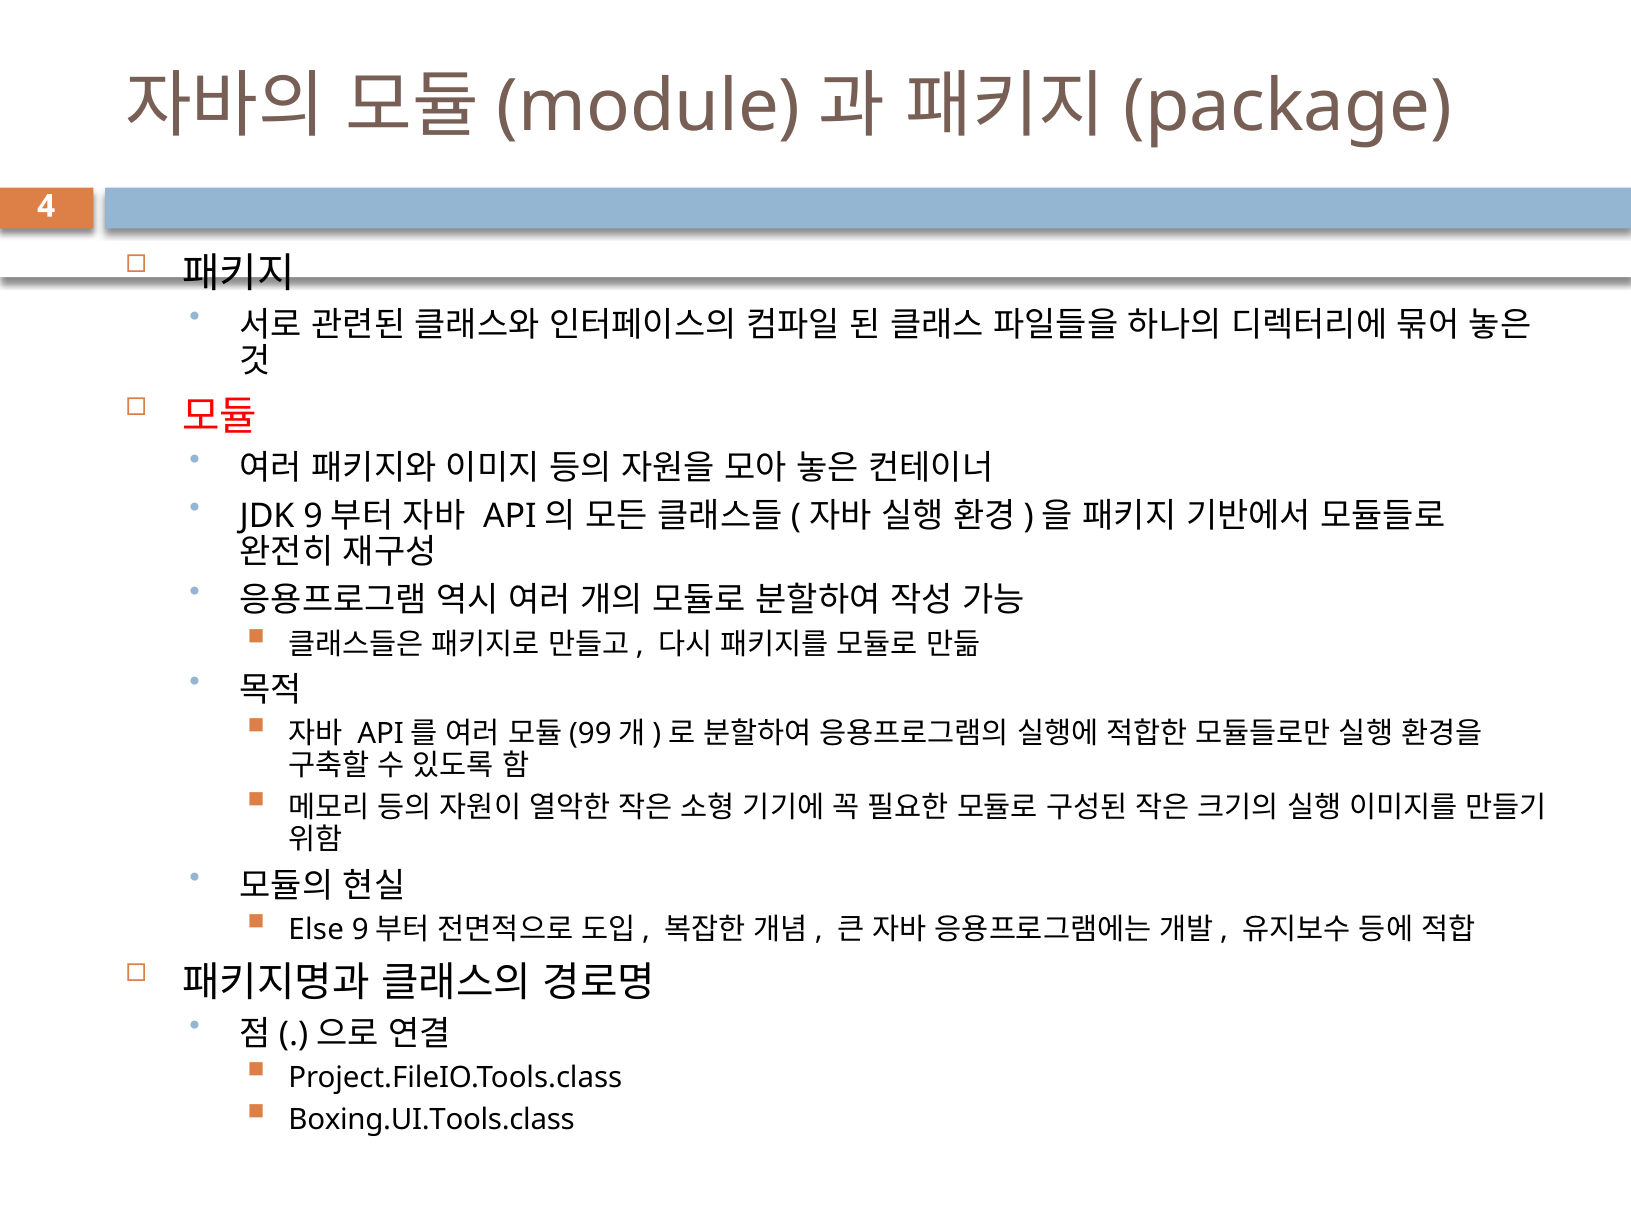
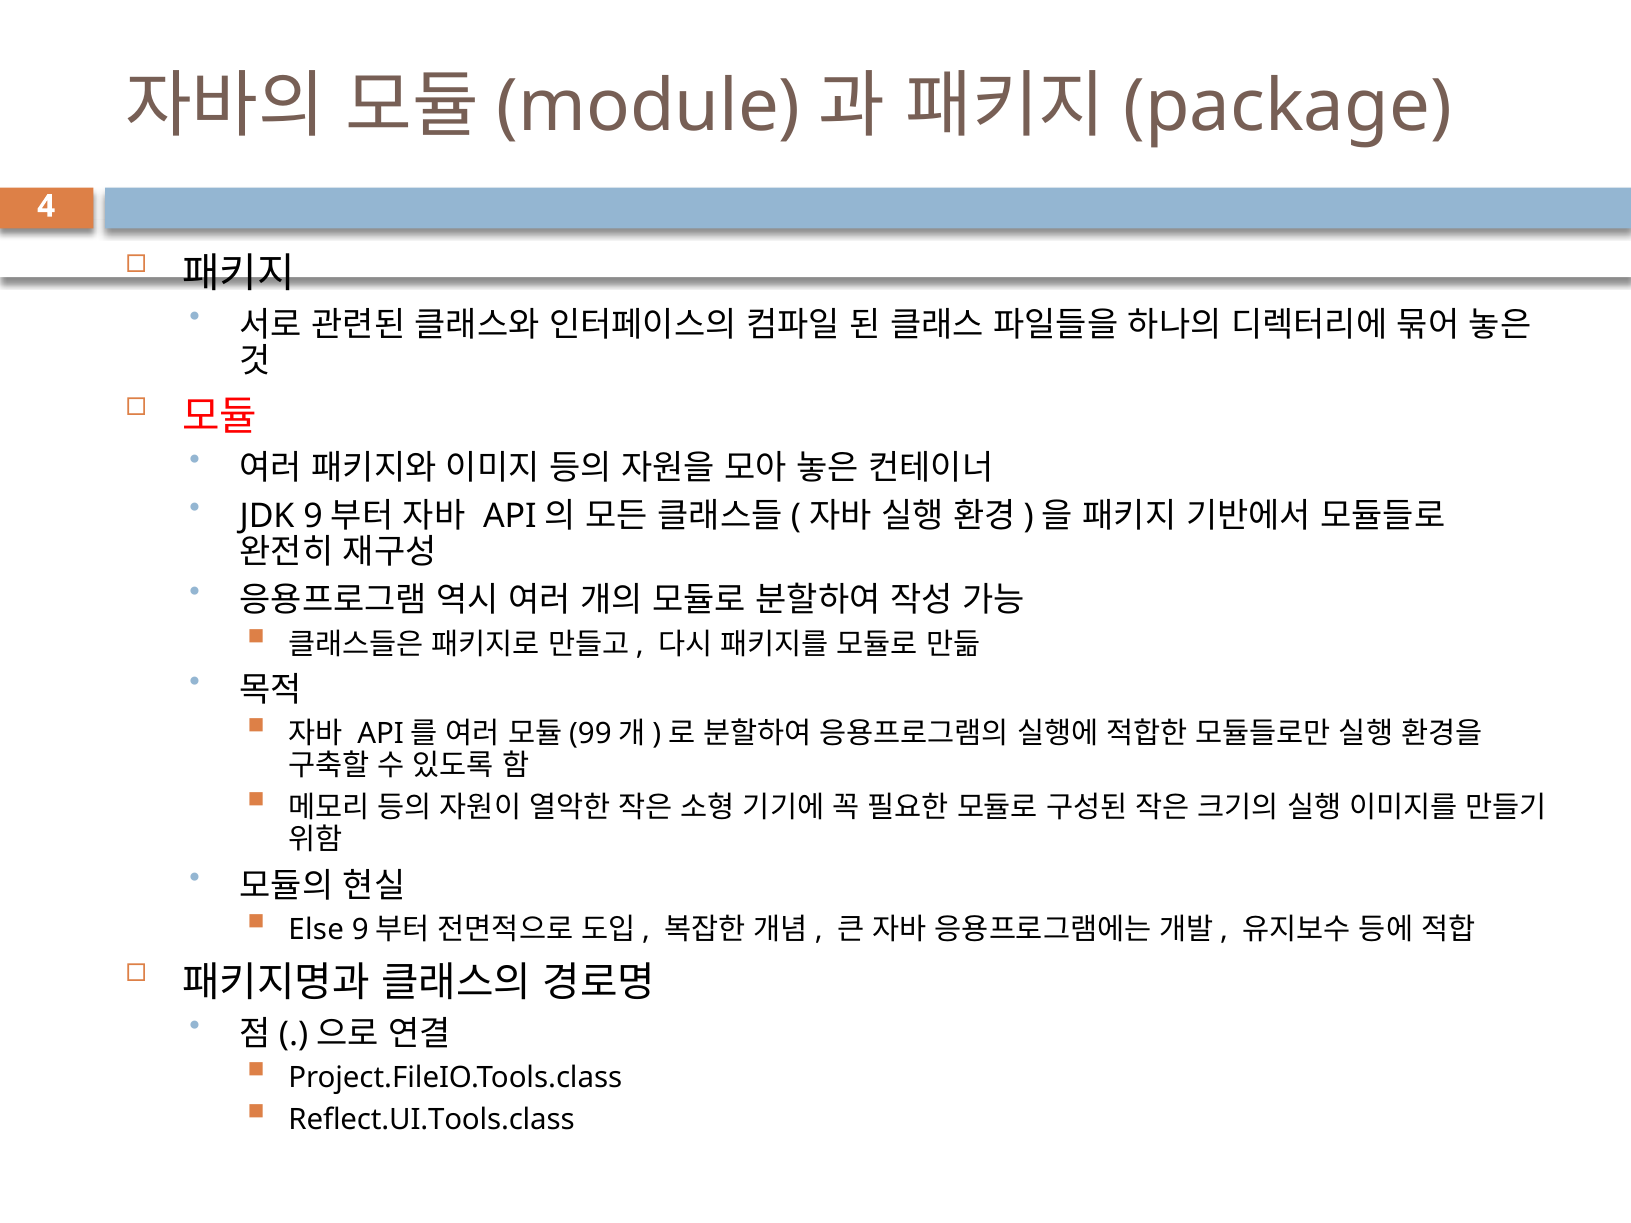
Boxing.UI.Tools.class: Boxing.UI.Tools.class -> Reflect.UI.Tools.class (432, 1120)
